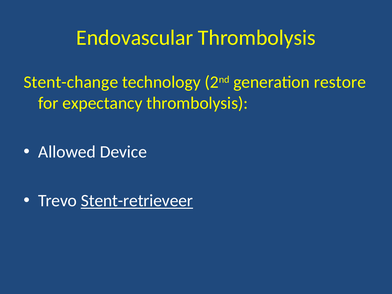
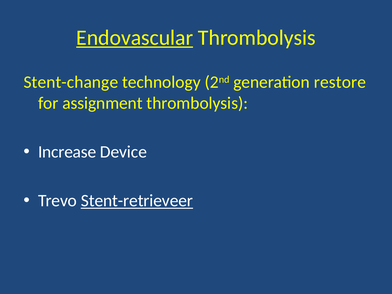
Endovascular underline: none -> present (135, 38)
expectancy: expectancy -> assignment (102, 103)
Allowed: Allowed -> Increase (67, 152)
